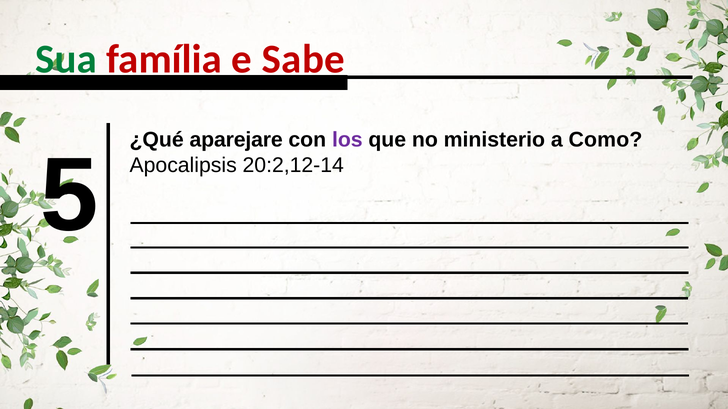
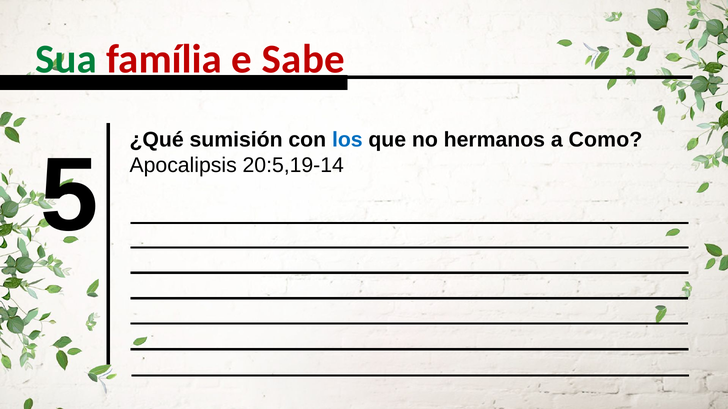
aparejare: aparejare -> sumisión (236, 140)
los colour: purple -> blue (347, 140)
ministerio: ministerio -> hermanos (494, 140)
20:2,12-14: 20:2,12-14 -> 20:5,19-14 (293, 166)
